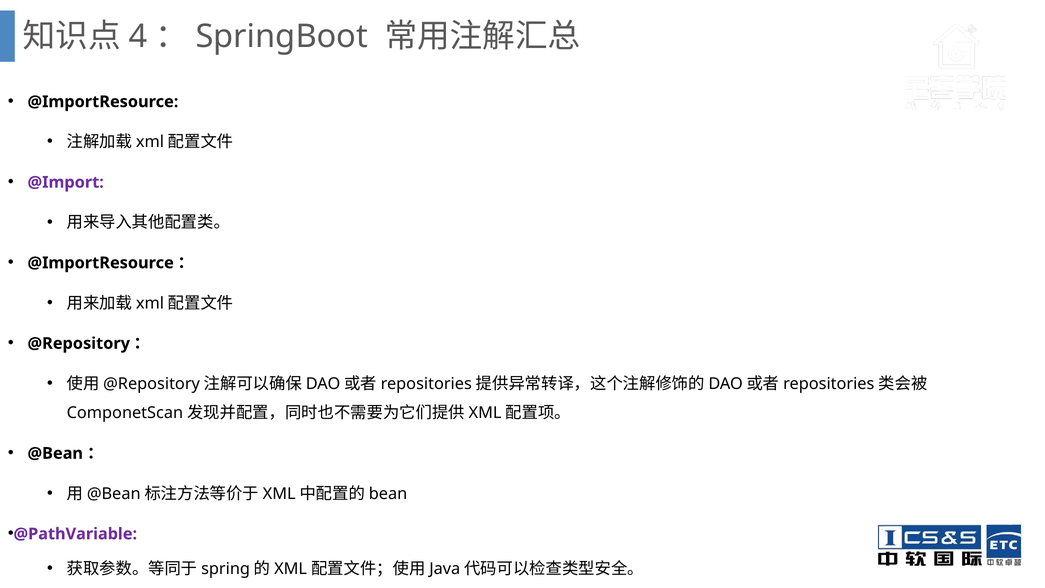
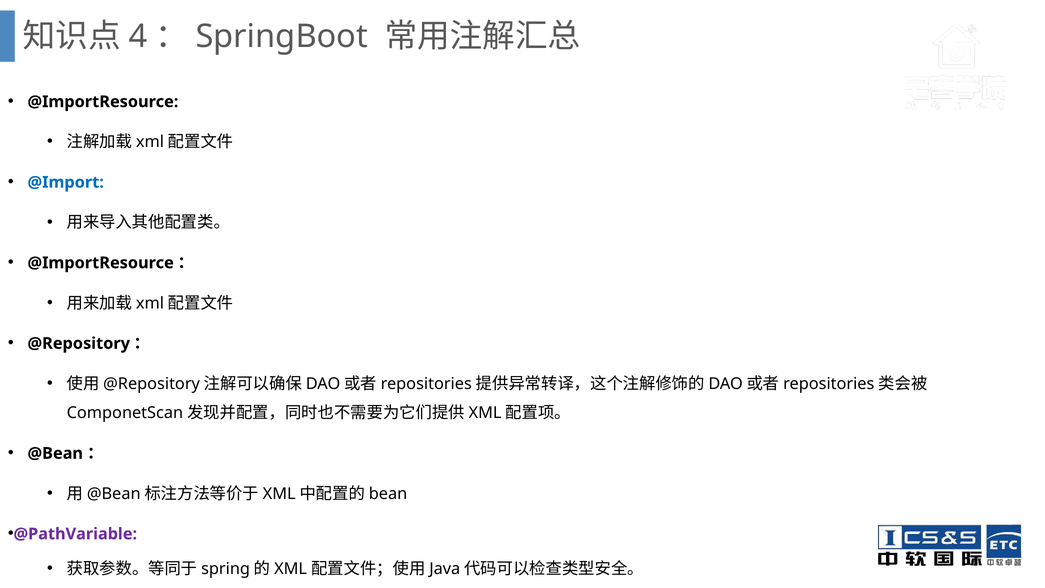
@Import colour: purple -> blue (66, 182)
